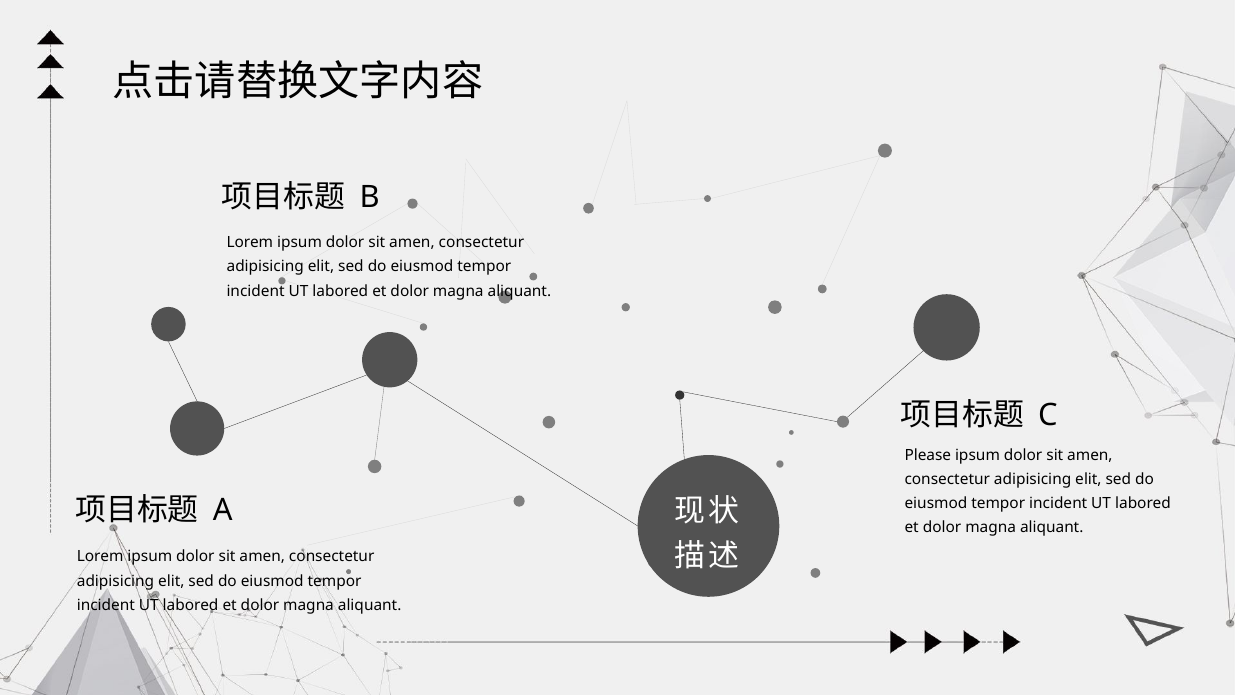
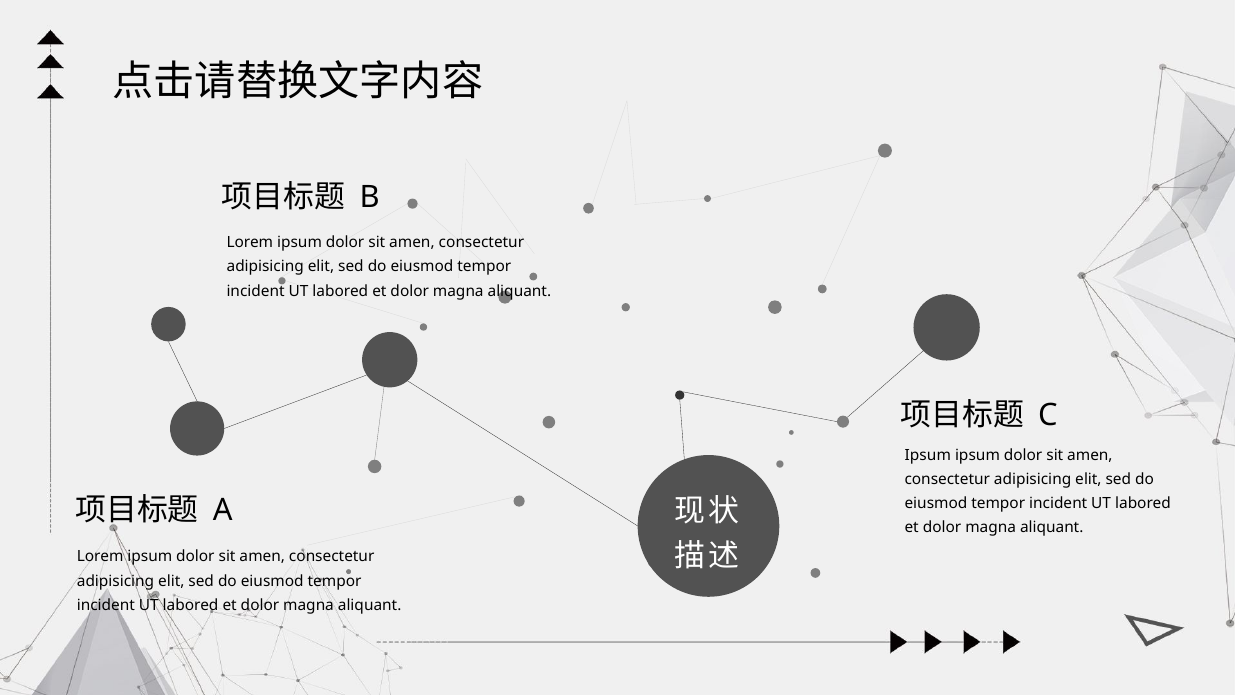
Please: Please -> Ipsum (928, 455)
